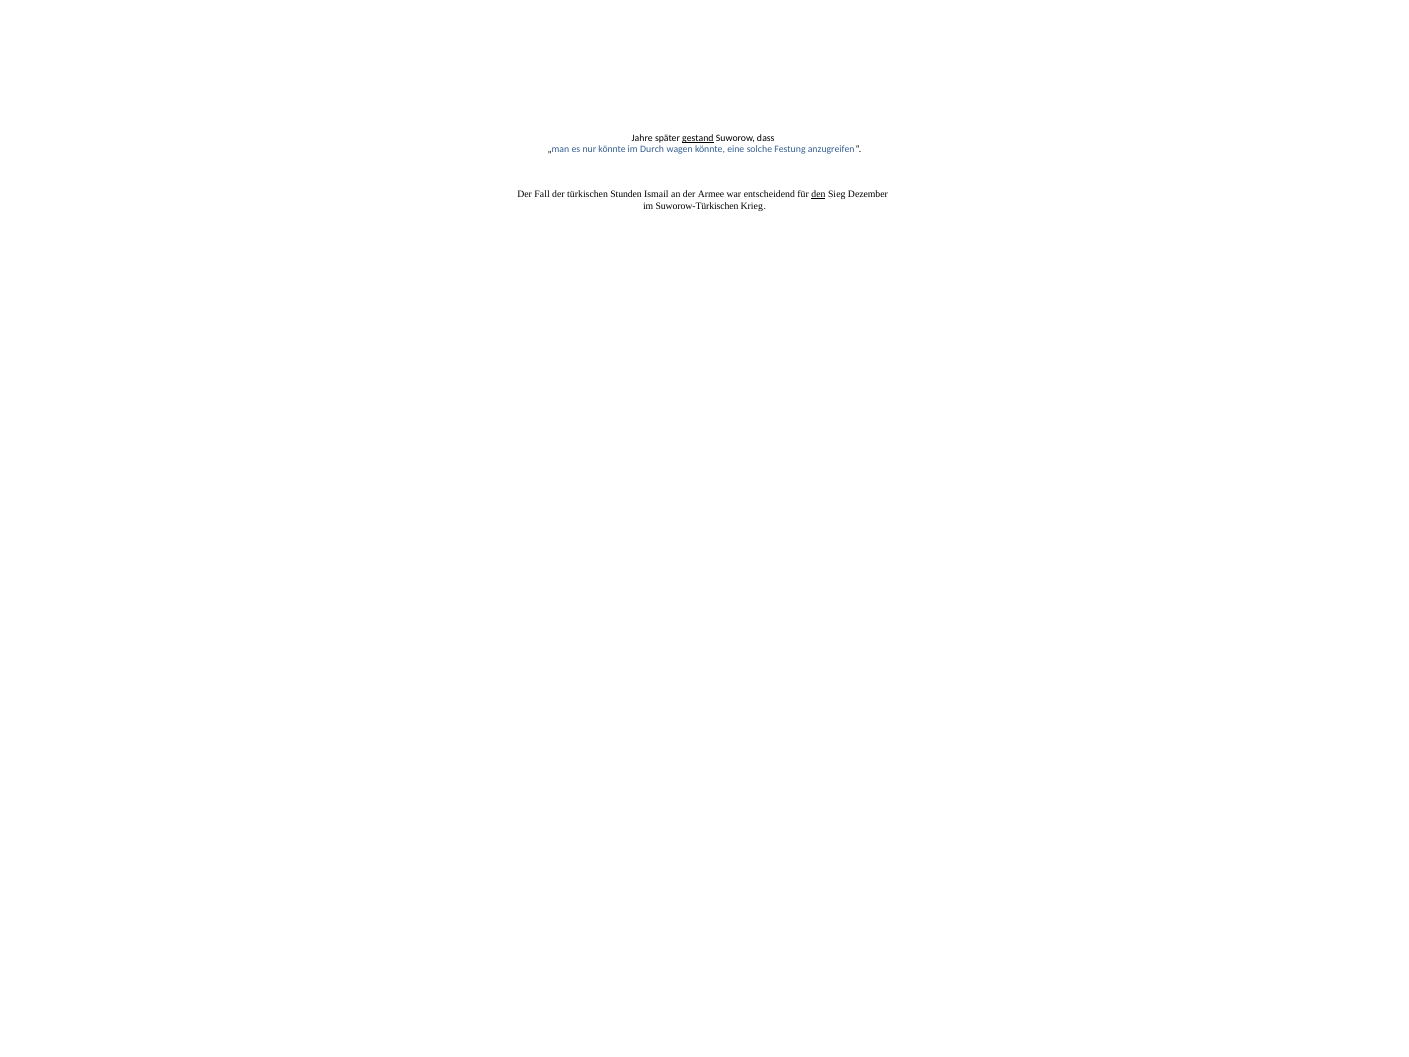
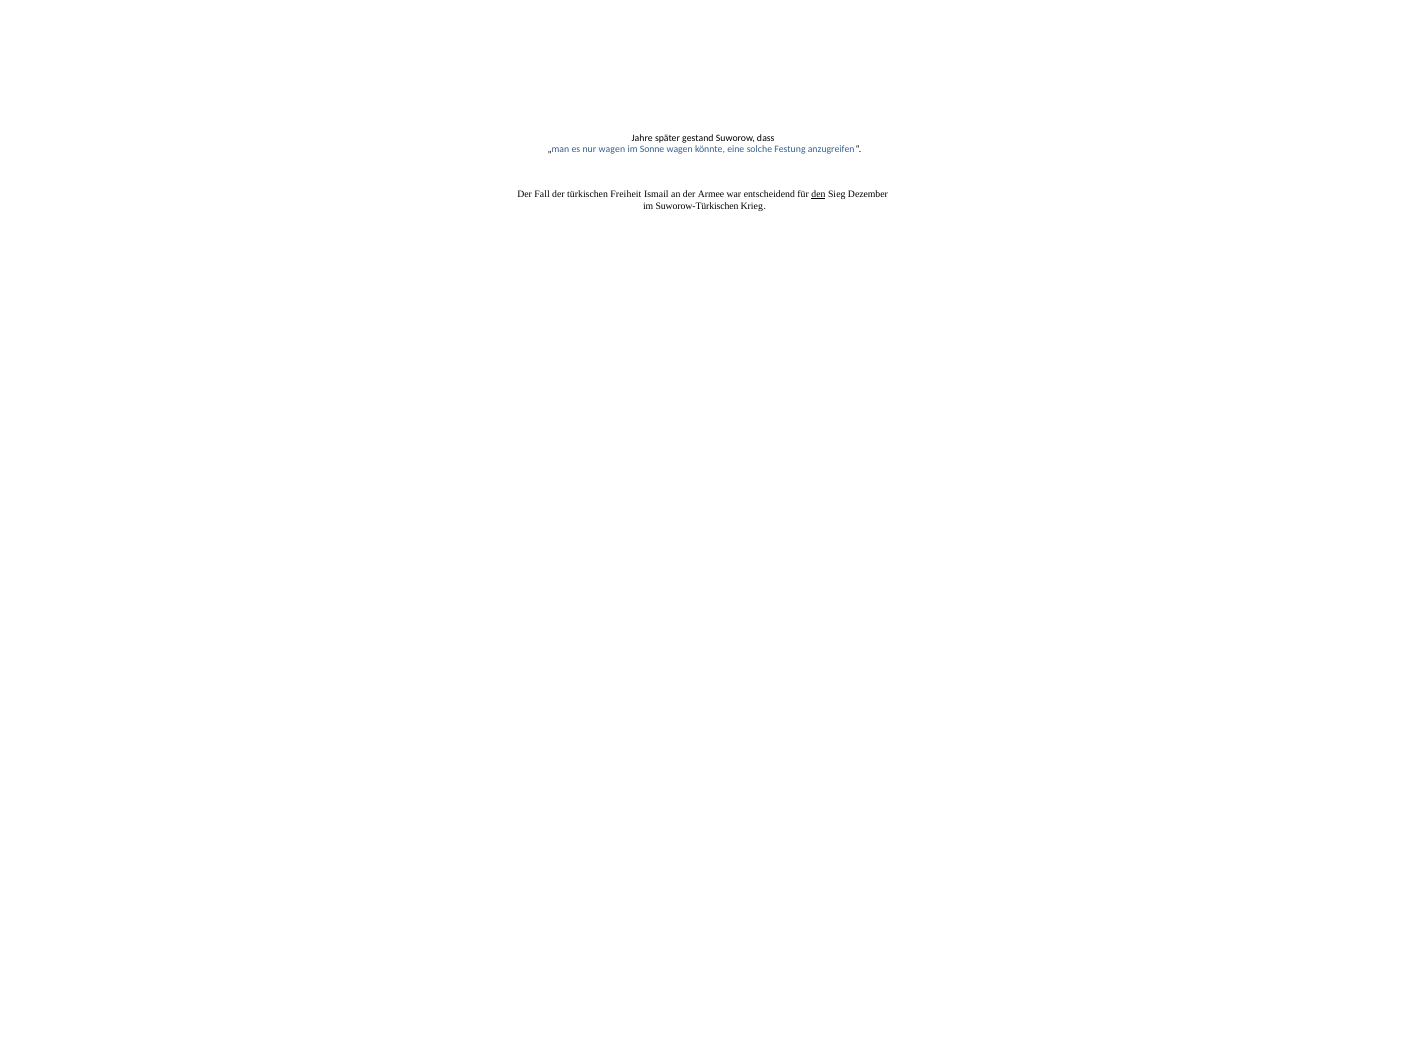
gestand underline: present -> none (698, 138)
nur könnte: könnte -> wagen (612, 150)
Durch: Durch -> Sonne (652, 150)
Stunden: Stunden -> Freiheit (626, 194)
